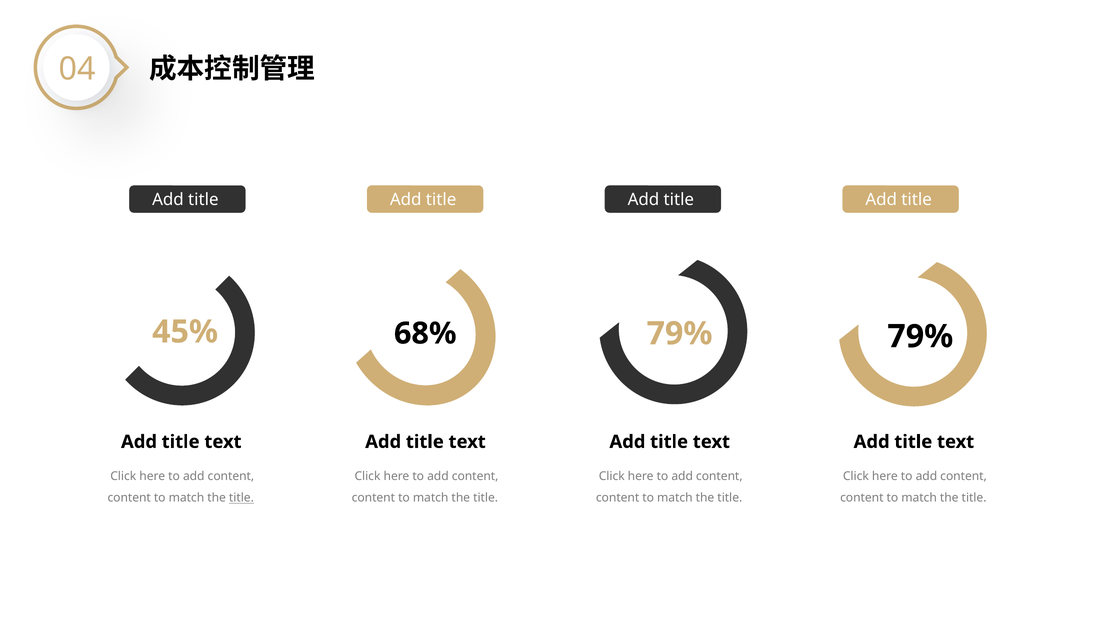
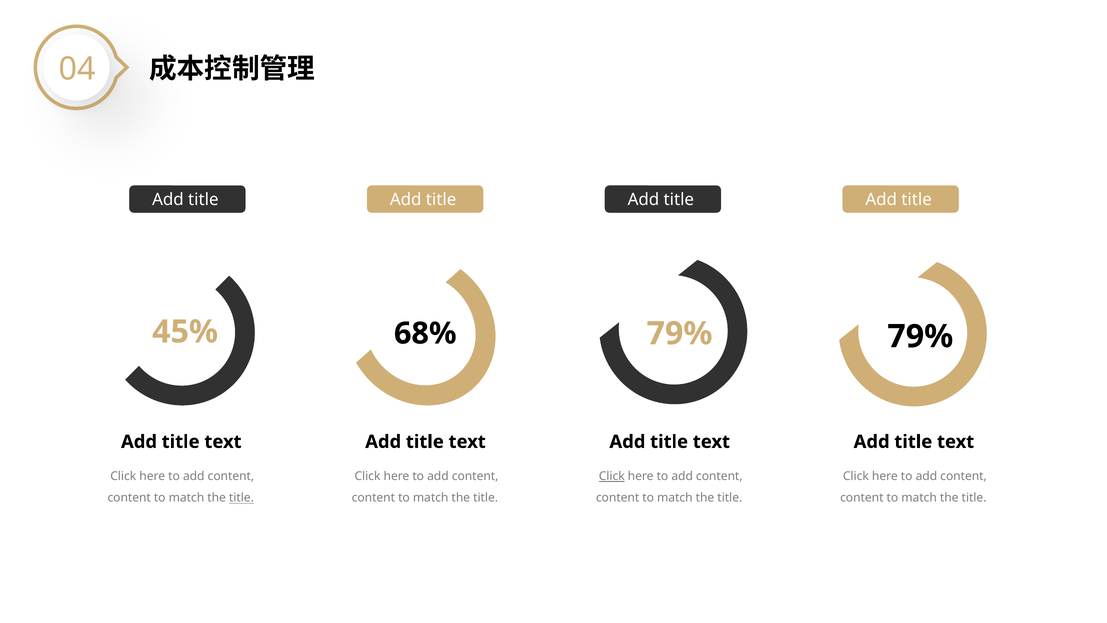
Click underline: none -> present (612, 476)
